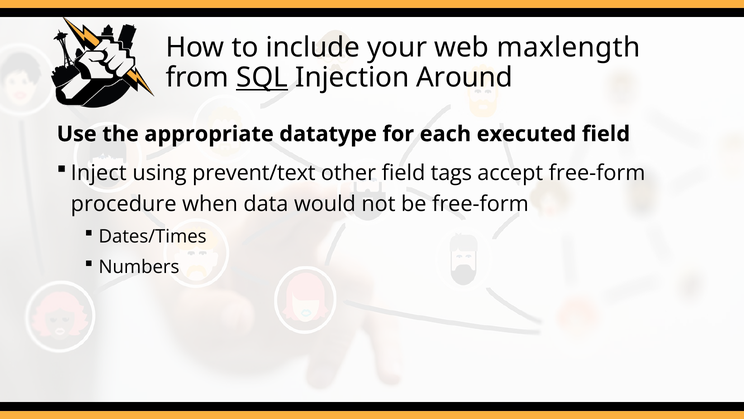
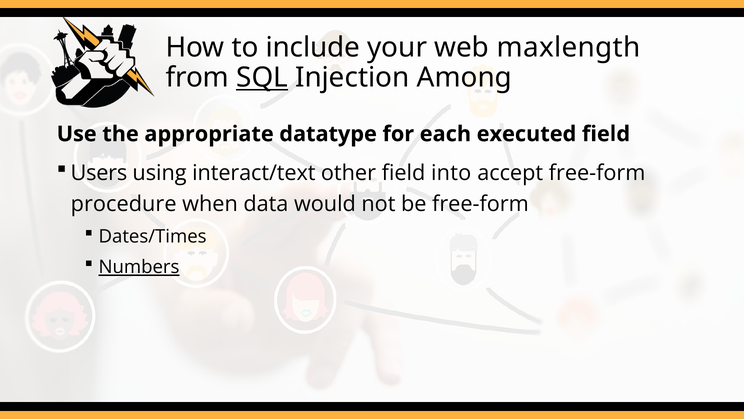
Around: Around -> Among (464, 78)
Inject: Inject -> Users (99, 173)
prevent/text: prevent/text -> interact/text (254, 173)
tags: tags -> into (451, 173)
Numbers underline: none -> present (139, 267)
